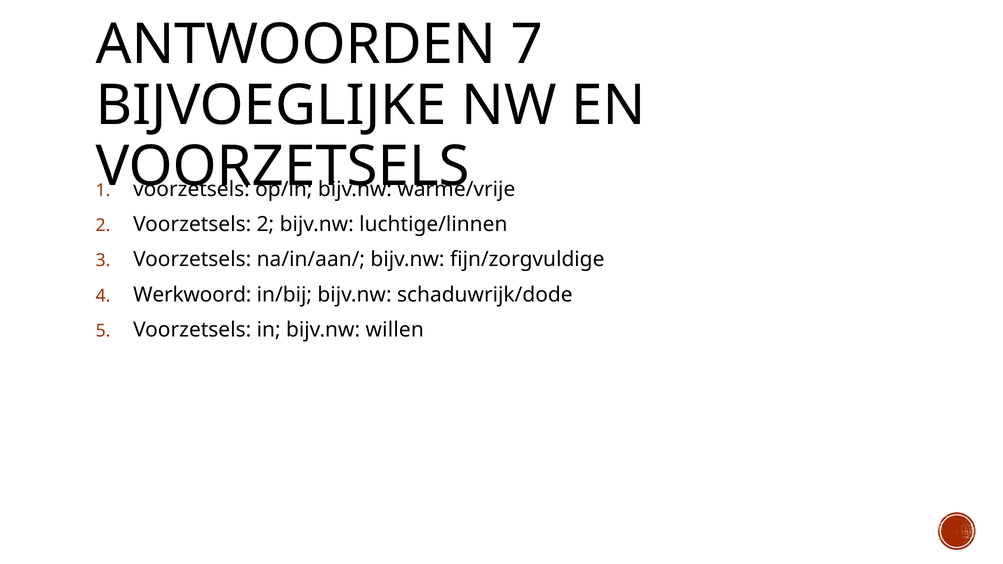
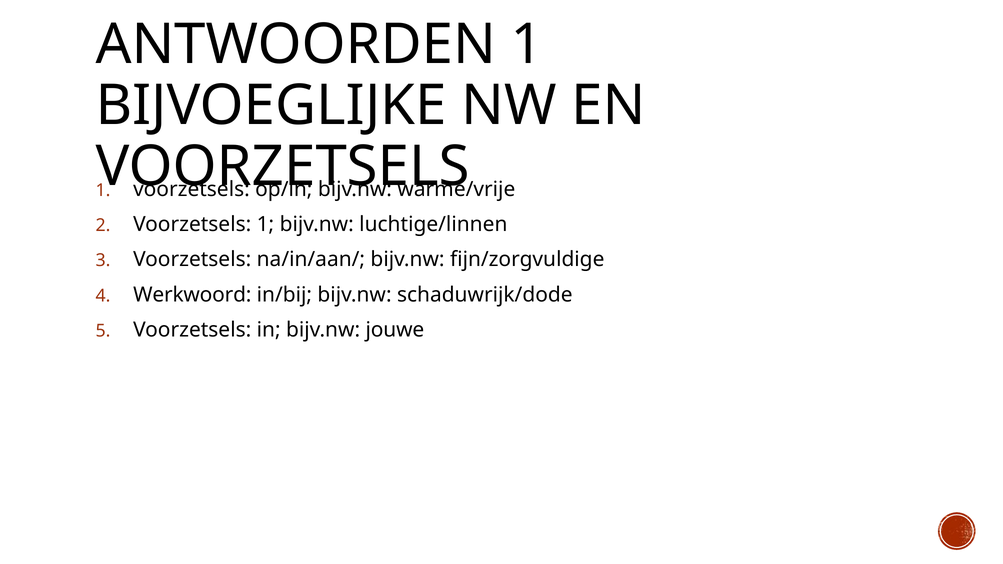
ANTWOORDEN 7: 7 -> 1 (527, 45)
2: 2 -> 1 (265, 225)
willen: willen -> jouwe (395, 330)
